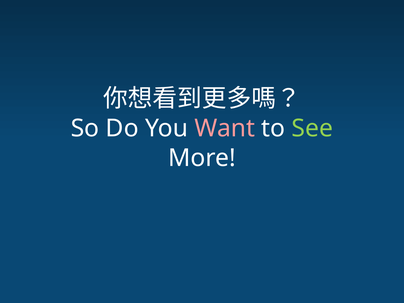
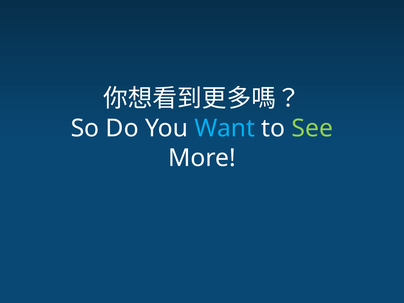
Want colour: pink -> light blue (225, 128)
